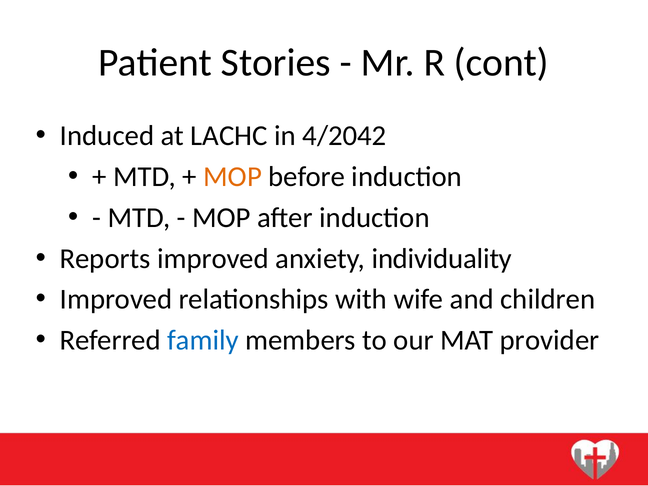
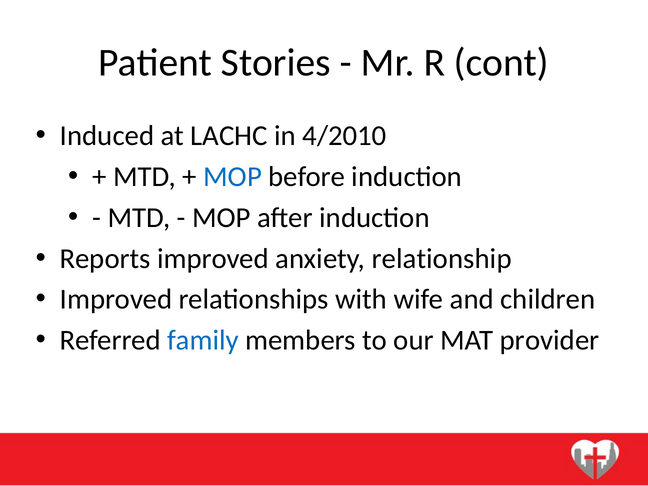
4/2042: 4/2042 -> 4/2010 (344, 136)
MOP colour: orange -> blue (233, 177)
individuality: individuality -> relationship (442, 259)
